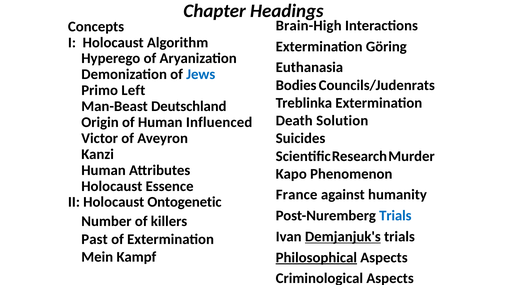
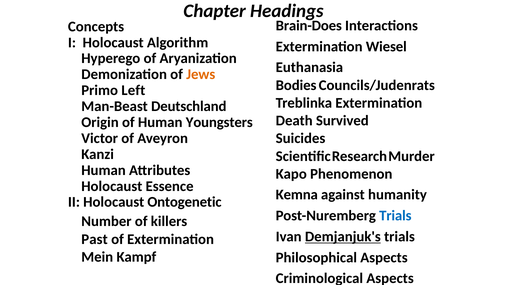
Brain-High: Brain-High -> Brain-Does (309, 26)
Göring: Göring -> Wiesel (386, 47)
Jews colour: blue -> orange (201, 74)
Solution: Solution -> Survived (342, 121)
Influenced: Influenced -> Youngsters (219, 122)
France: France -> Kemna (297, 195)
Philosophical underline: present -> none (316, 258)
